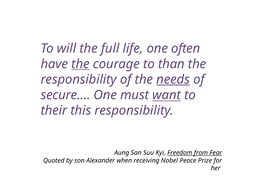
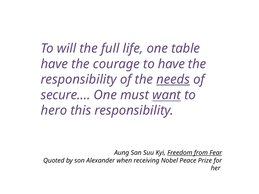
often: often -> table (186, 48)
the underline: present -> none (81, 64)
to than: than -> have (171, 64)
their: their -> hero (54, 111)
